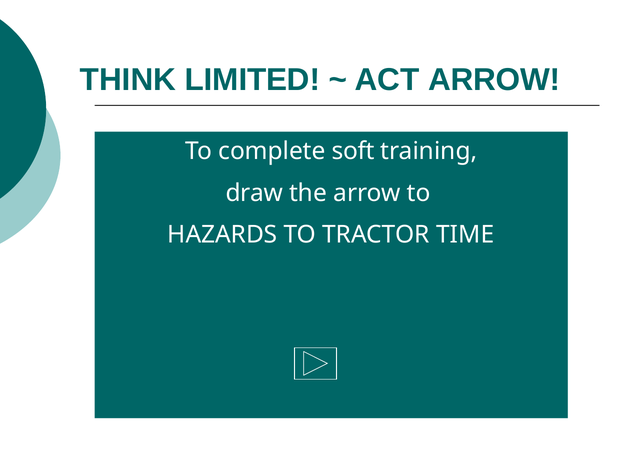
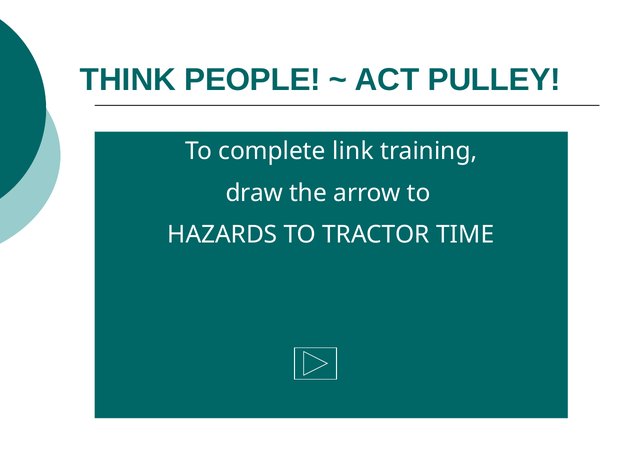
LIMITED: LIMITED -> PEOPLE (253, 80)
ACT ARROW: ARROW -> PULLEY (494, 80)
soft: soft -> link (353, 151)
